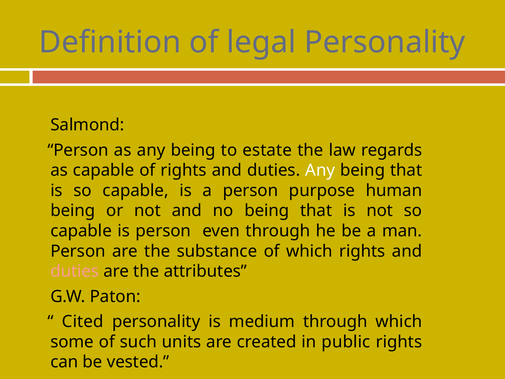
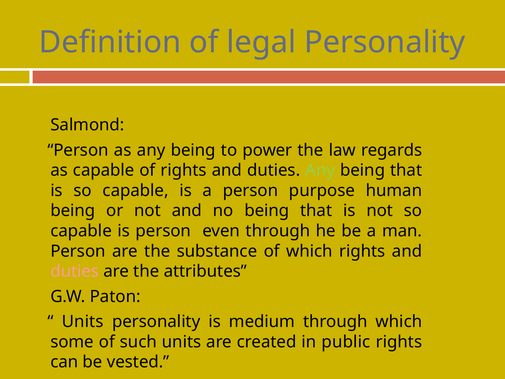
estate: estate -> power (267, 150)
Any colour: white -> light green (320, 170)
Cited: Cited -> Units (83, 321)
